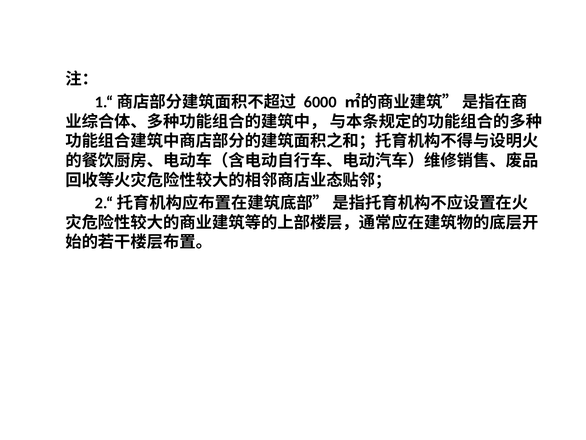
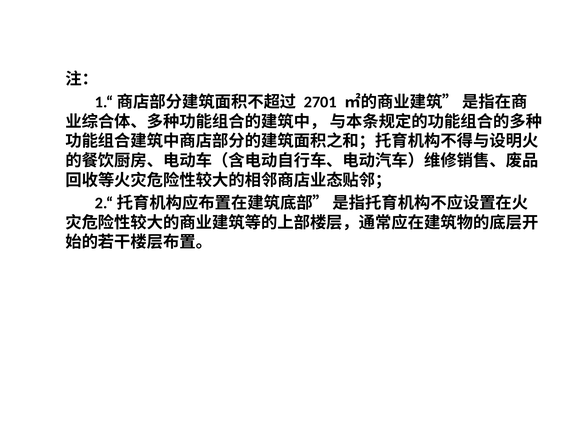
6000: 6000 -> 2701 (320, 102)
